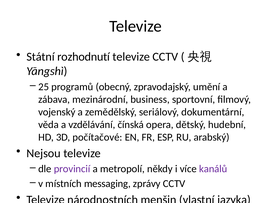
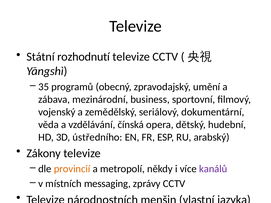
25: 25 -> 35 (44, 87)
počítačové: počítačové -> ústředního (97, 137)
Nejsou: Nejsou -> Zákony (44, 154)
provincií colour: purple -> orange (72, 169)
